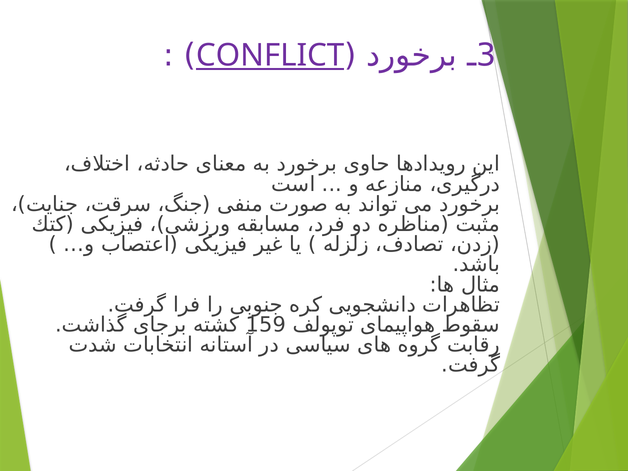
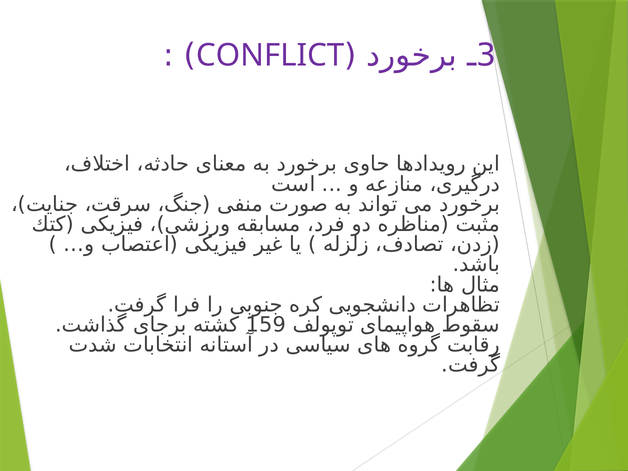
CONFLICT underline: present -> none (270, 56)
